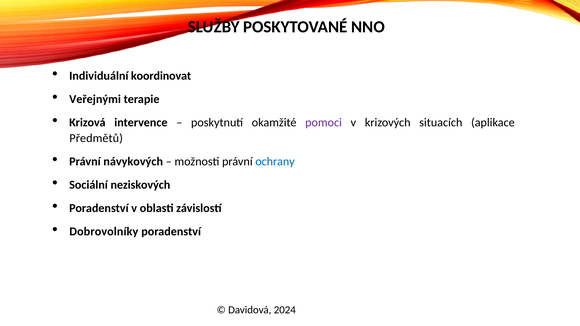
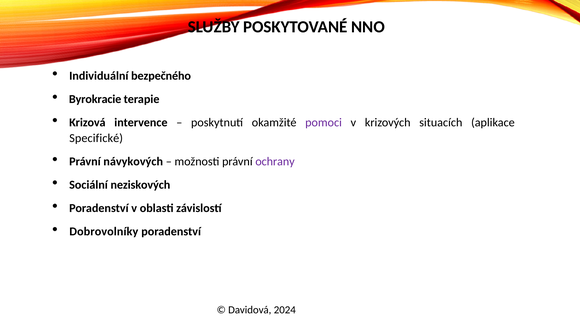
koordinovat: koordinovat -> bezpečného (161, 76)
Veřejnými: Veřejnými -> Byrokracie (95, 99)
Předmětů: Předmětů -> Specifické (96, 138)
ochrany colour: blue -> purple (275, 162)
